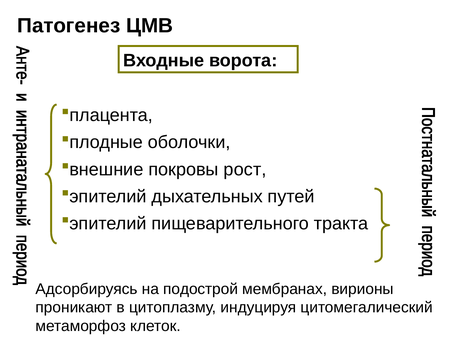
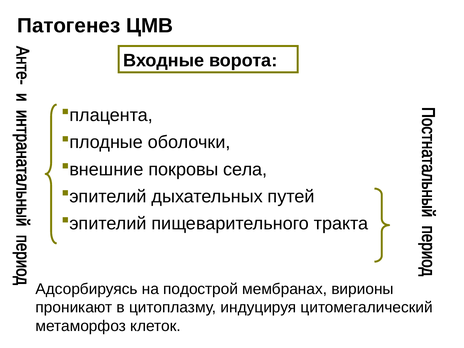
рост: рост -> села (245, 169)
